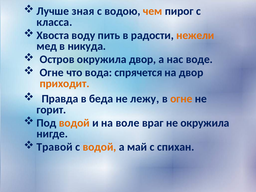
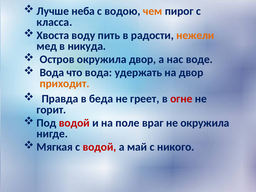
зная: зная -> неба (83, 11)
Огне: Огне -> Вода (52, 73)
спрячется: спрячется -> удержать (138, 73)
лежу: лежу -> греет (145, 99)
огне colour: orange -> red (181, 99)
водой colour: orange -> red (74, 123)
воле: воле -> поле (128, 123)
Травой: Травой -> Мягкая (55, 147)
водой colour: orange -> red (99, 147)
спихан: спихан -> никого (176, 147)
